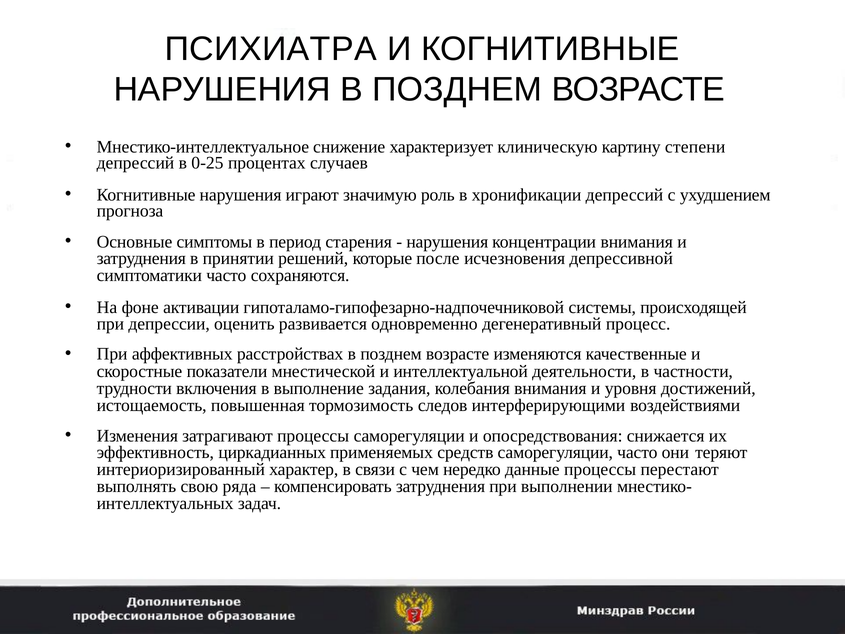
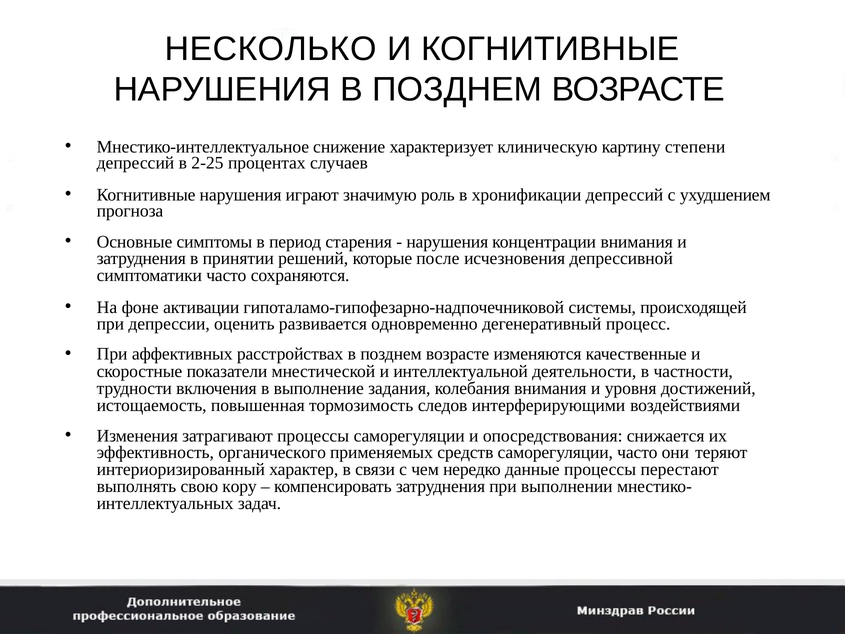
ПСИХИАТРА: ПСИХИАТРА -> НЕСКОЛЬКО (271, 49)
0-25: 0-25 -> 2-25 (207, 163)
циркадианных: циркадианных -> органического (272, 452)
ряда: ряда -> кору (240, 486)
